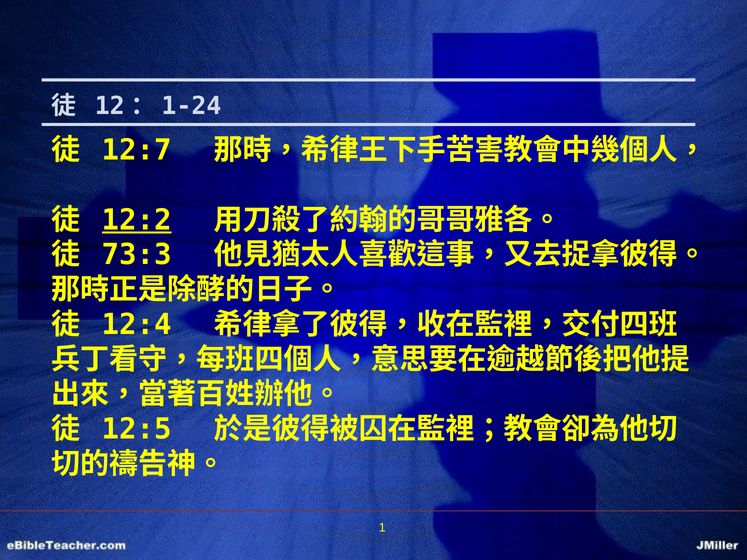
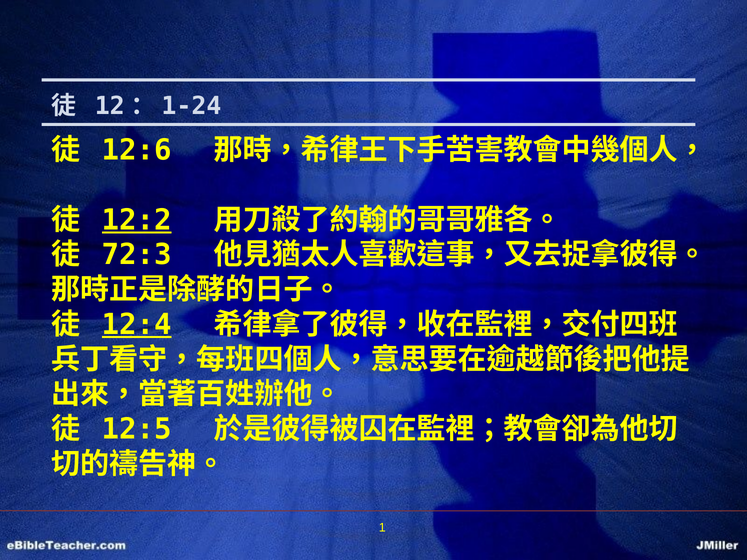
12:7: 12:7 -> 12:6 (137, 150)
73:3: 73:3 -> 72:3 (137, 255)
12:4 underline: none -> present (137, 325)
